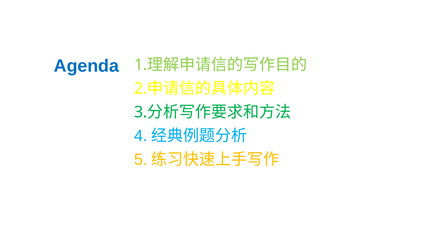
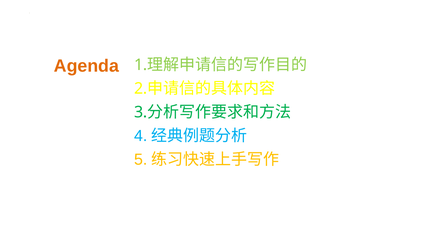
Agenda colour: blue -> orange (86, 66)
